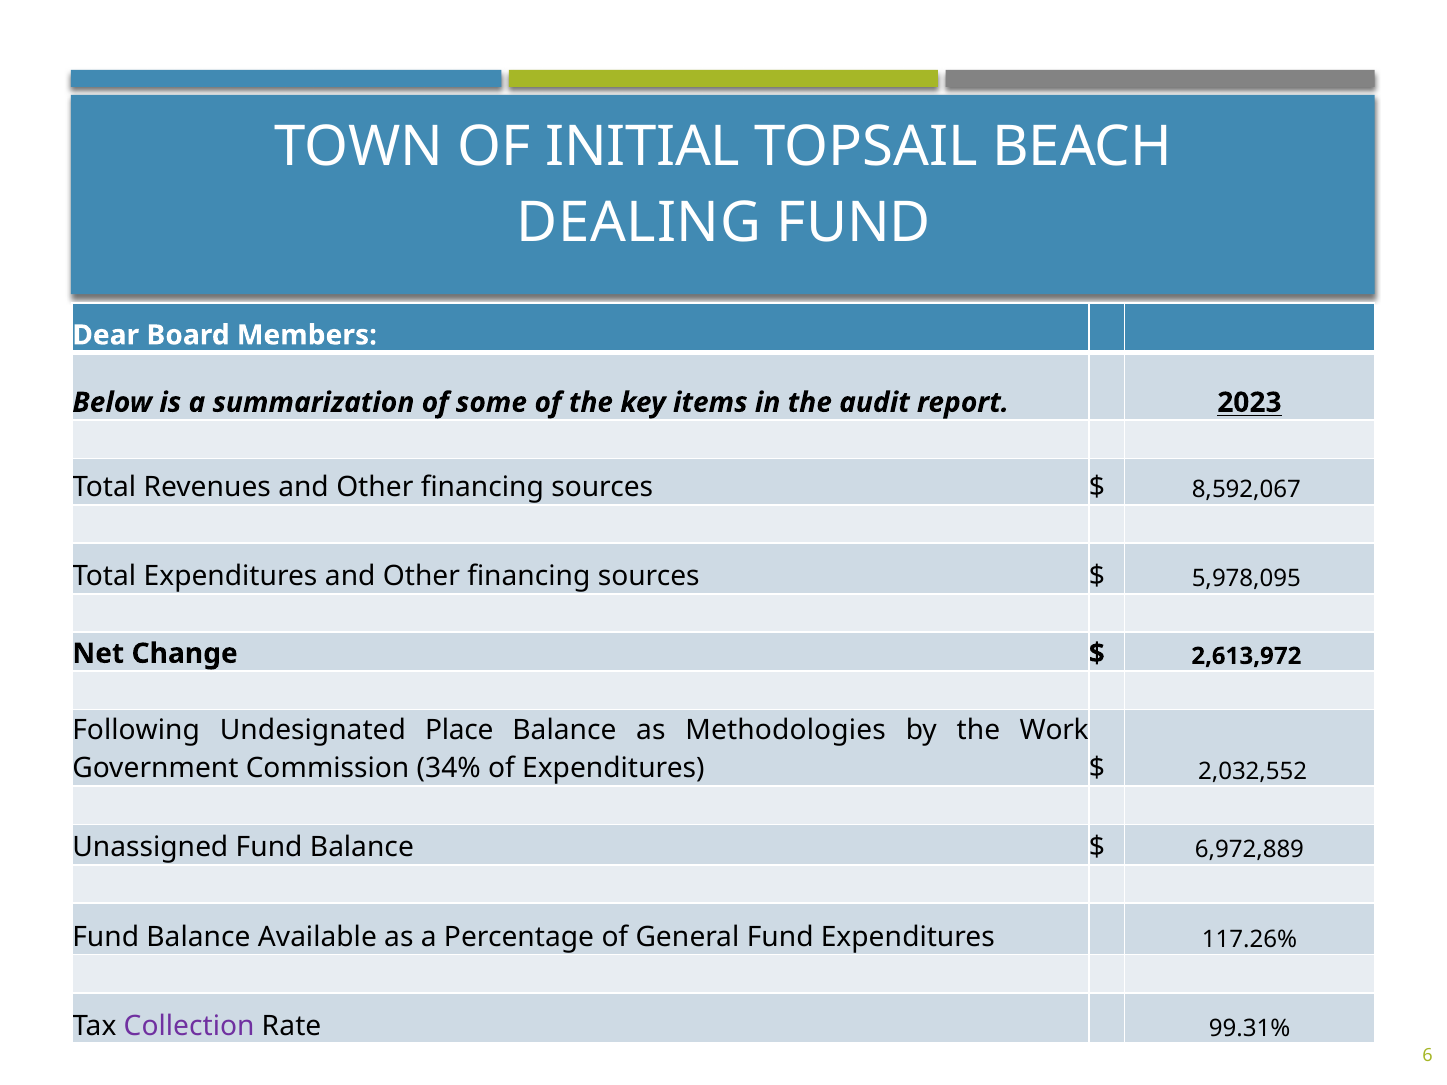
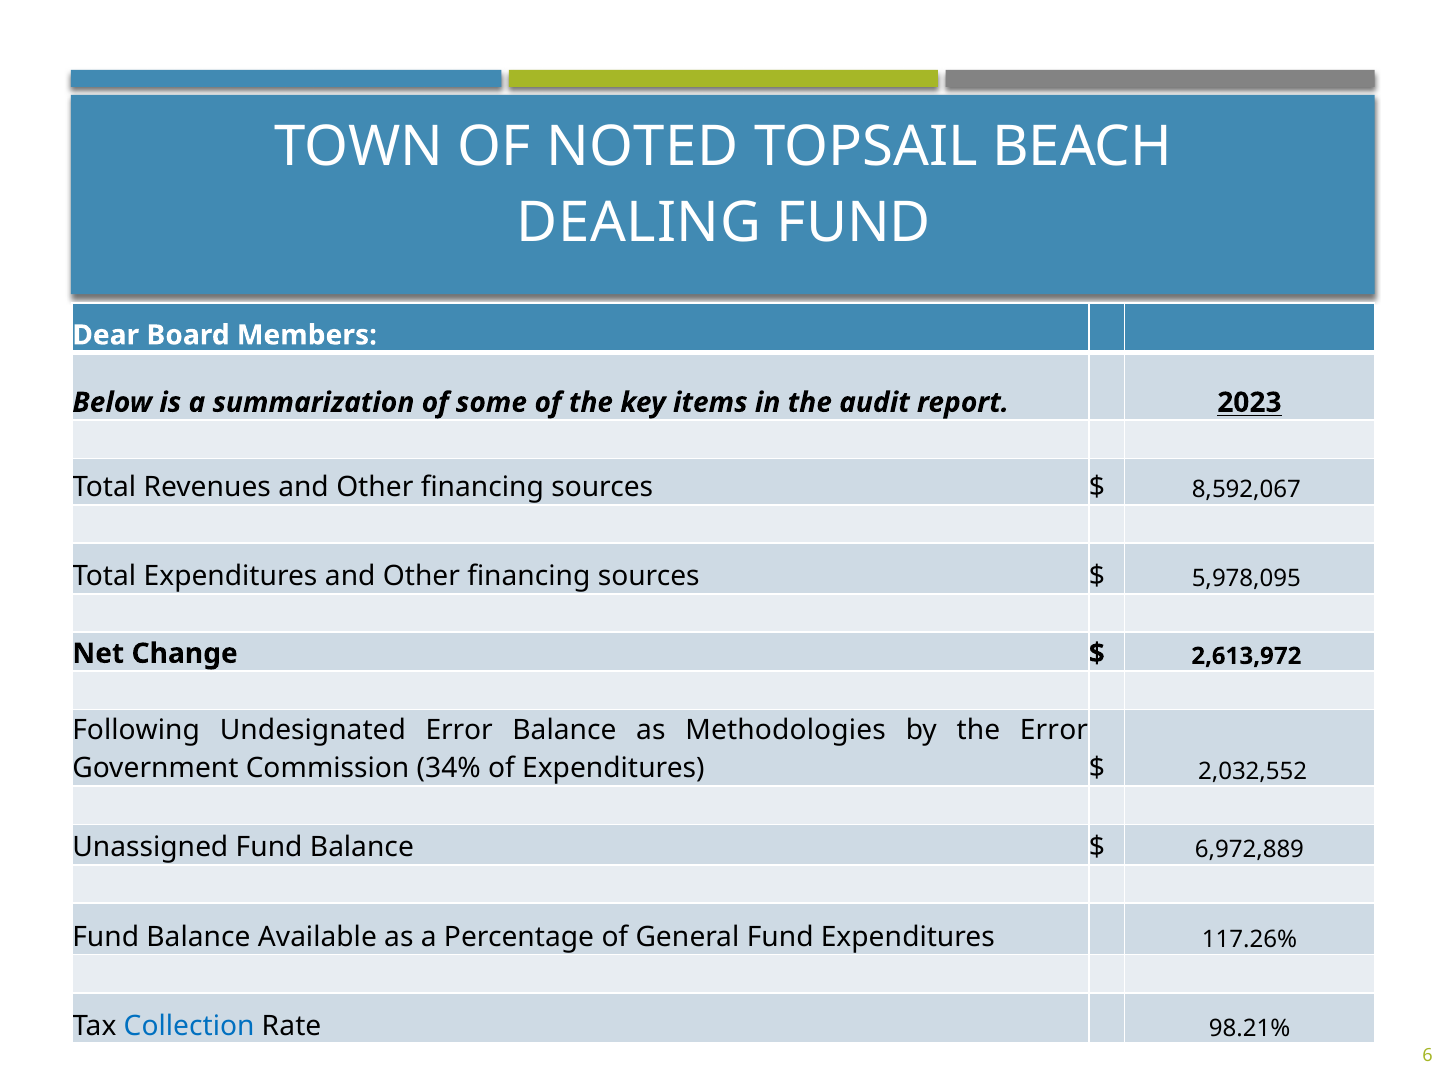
INITIAL: INITIAL -> NOTED (642, 147)
Undesignated Place: Place -> Error (459, 730)
the Work: Work -> Error (1054, 730)
Collection colour: purple -> blue (189, 1026)
99.31%: 99.31% -> 98.21% (1250, 1029)
